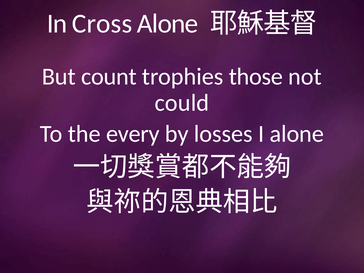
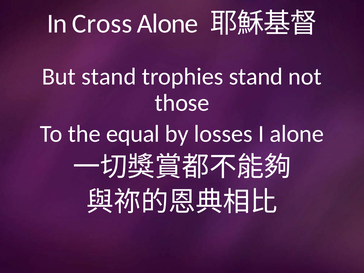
But count: count -> stand (109, 77)
trophies those: those -> stand (256, 77)
could: could -> those (182, 103)
every: every -> equal (133, 134)
